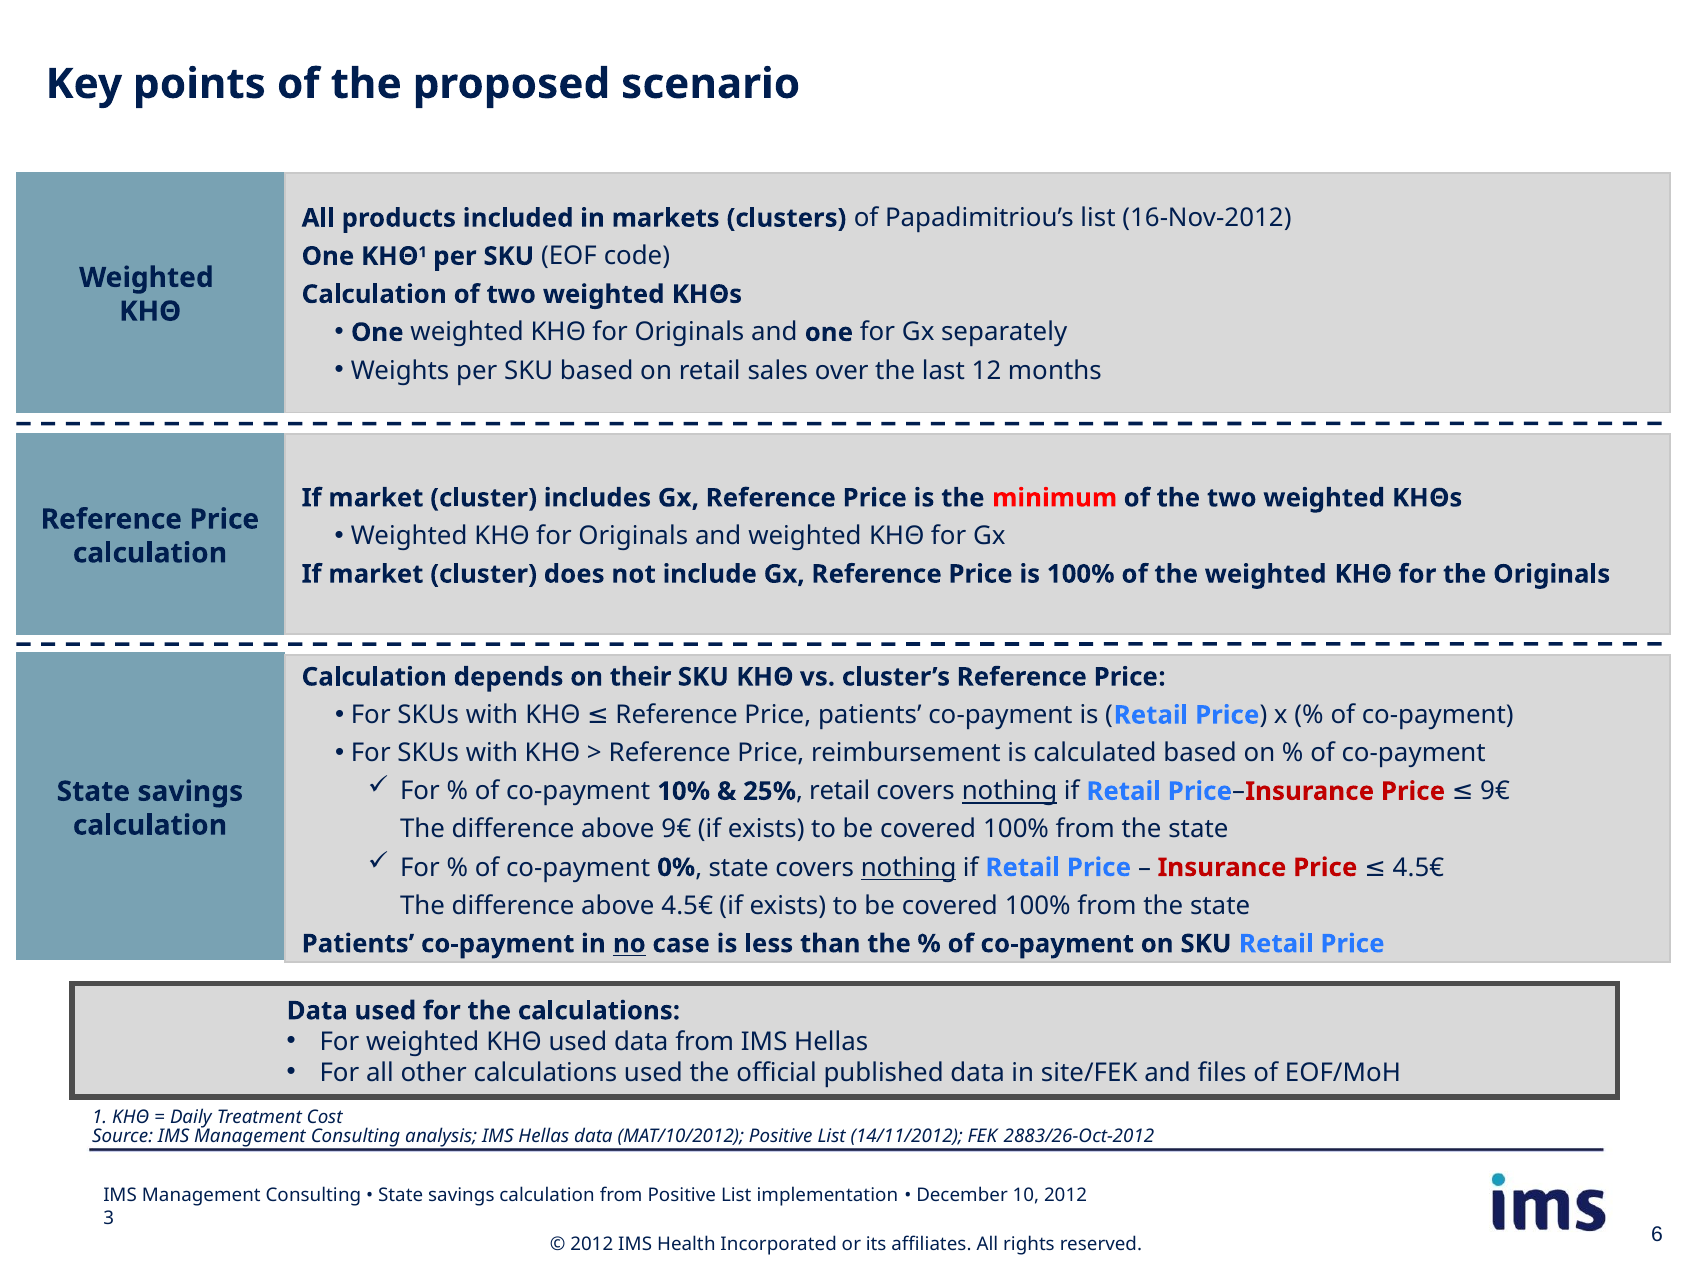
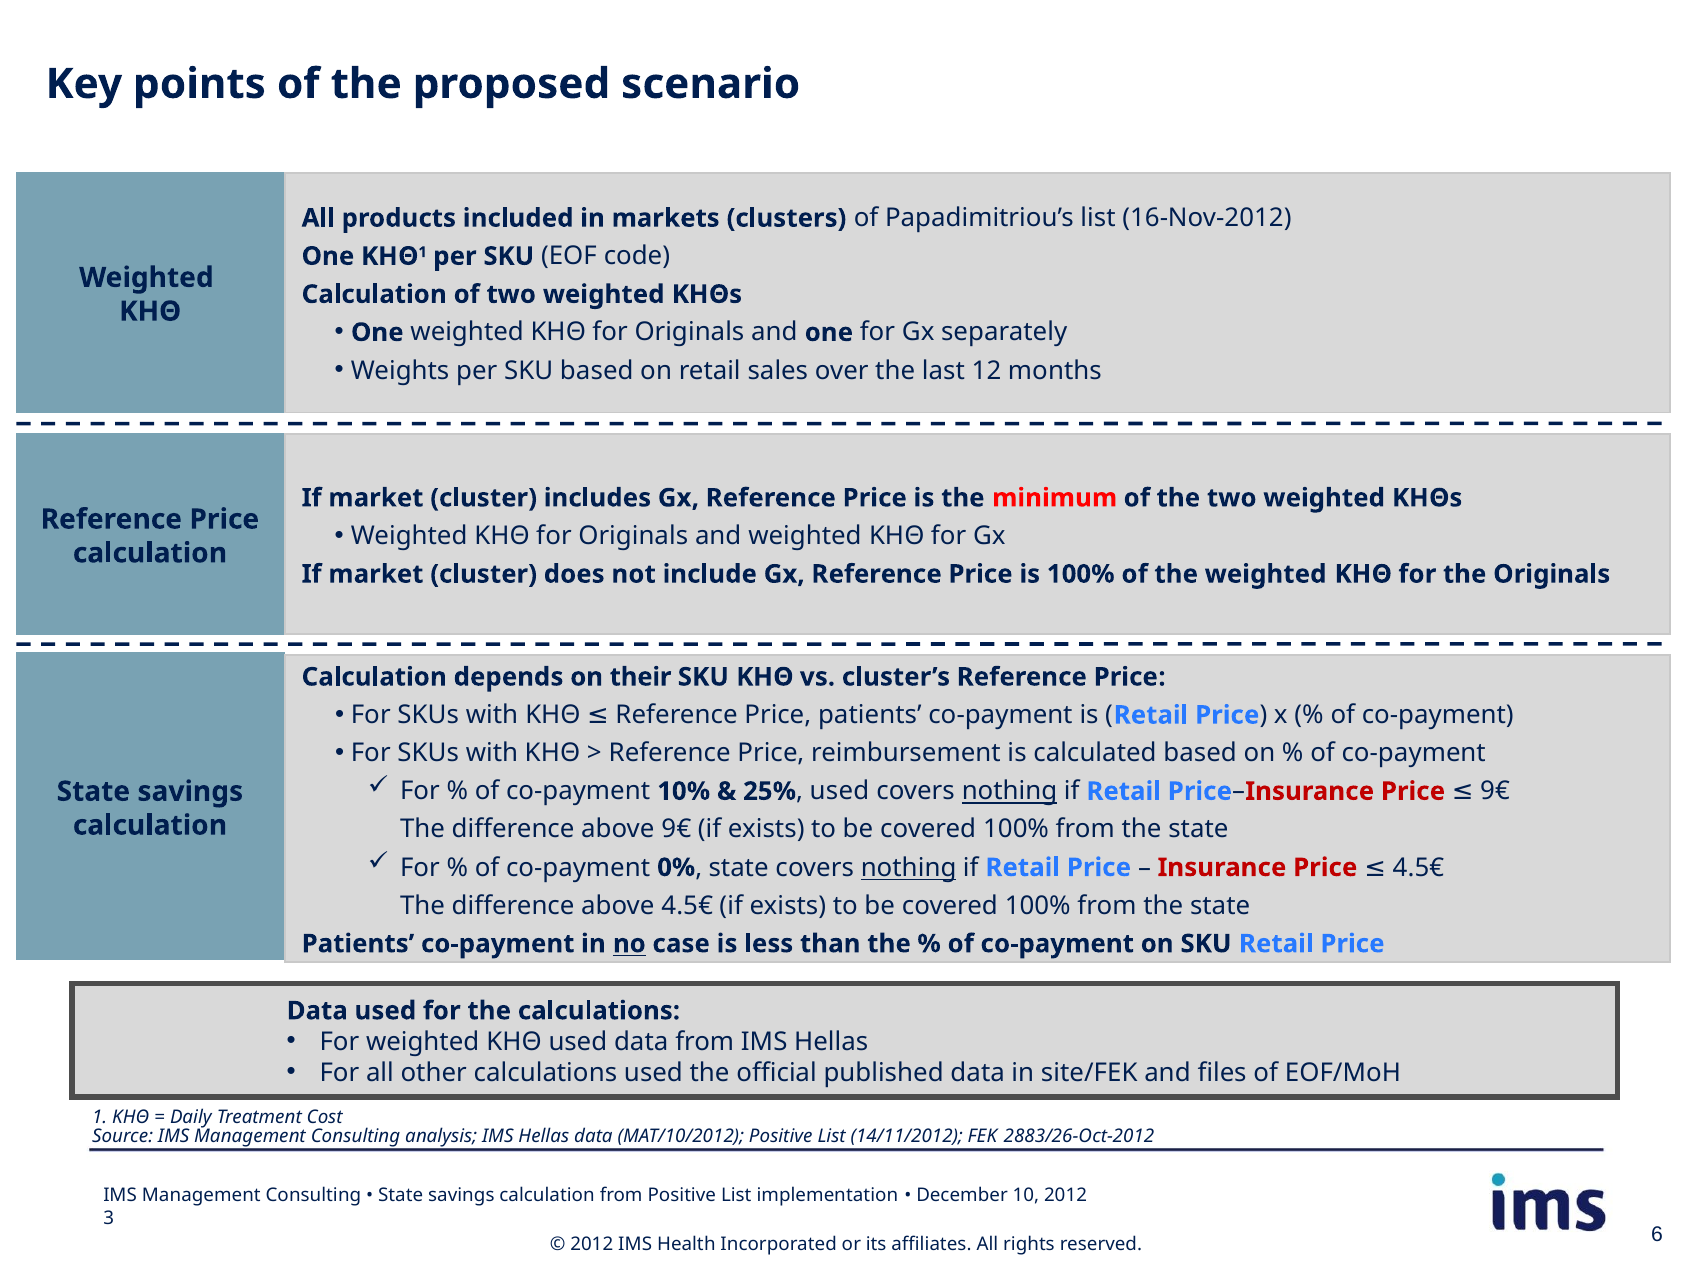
25% retail: retail -> used (839, 791)
